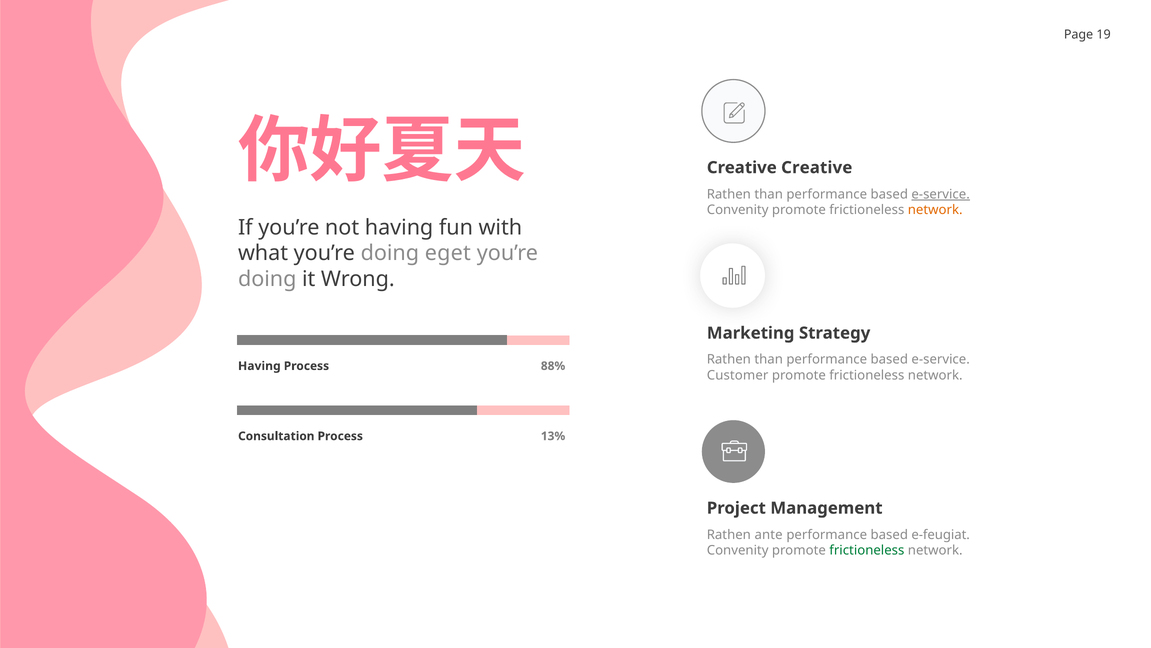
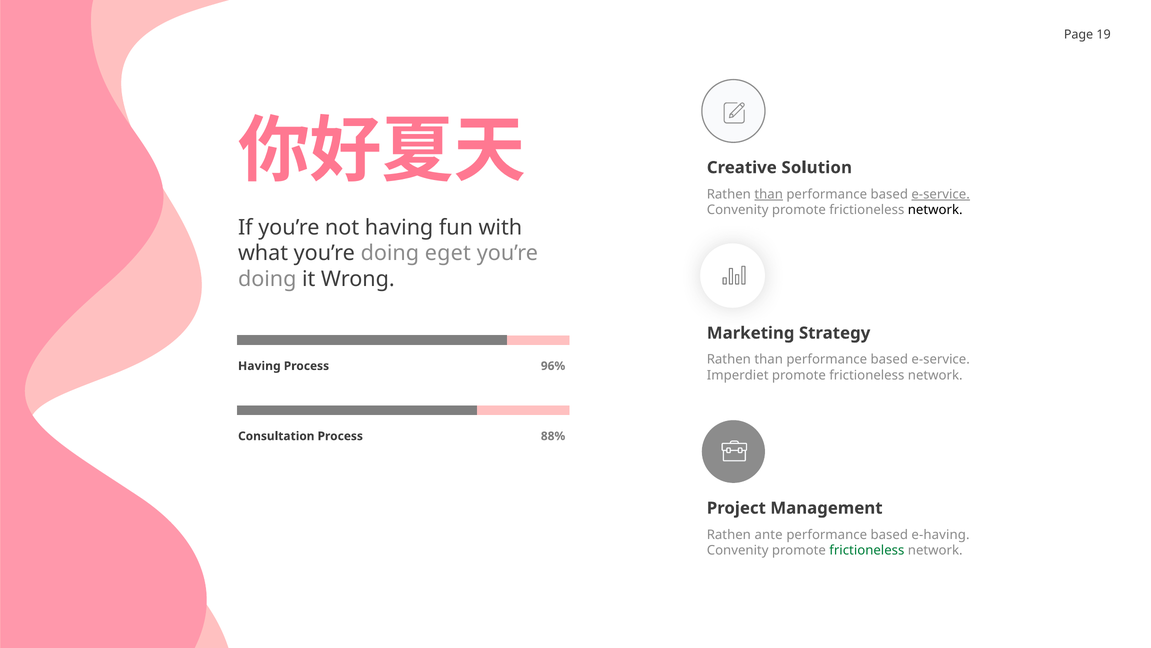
Creative Creative: Creative -> Solution (817, 167)
than underline: none -> present (769, 194)
network colour: orange -> black (935, 210)
88%: 88% -> 96% (553, 366)
Customer: Customer -> Imperdiet (738, 375)
13%: 13% -> 88% (553, 436)
e-feugiat: e-feugiat -> e-having (941, 534)
